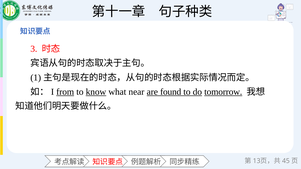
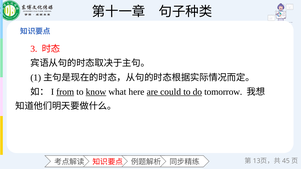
near: near -> here (136, 92)
found: found -> could (171, 92)
tomorrow underline: present -> none (223, 92)
